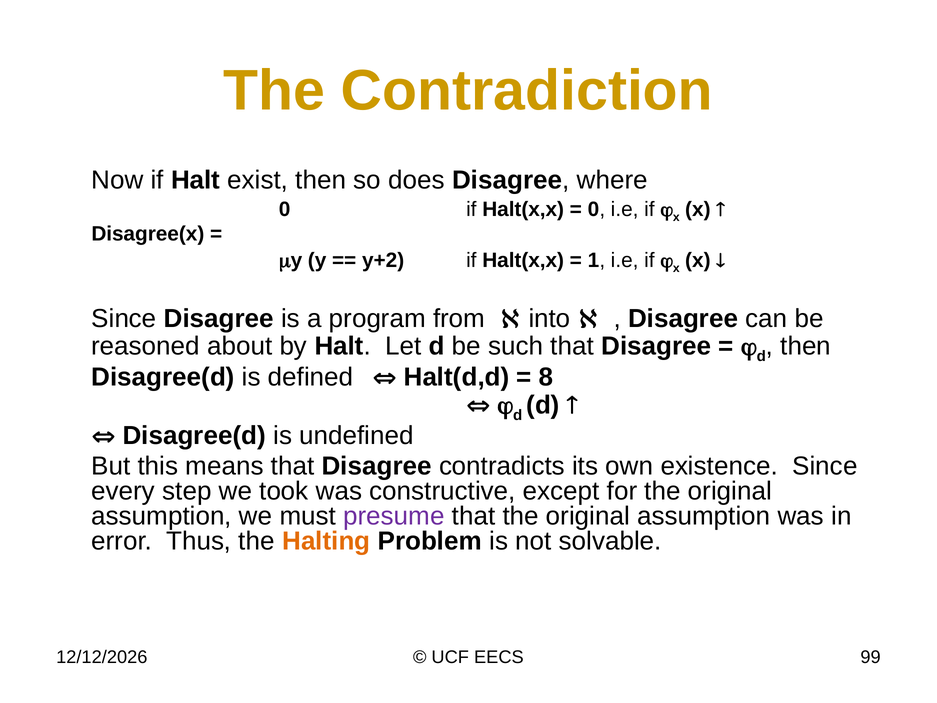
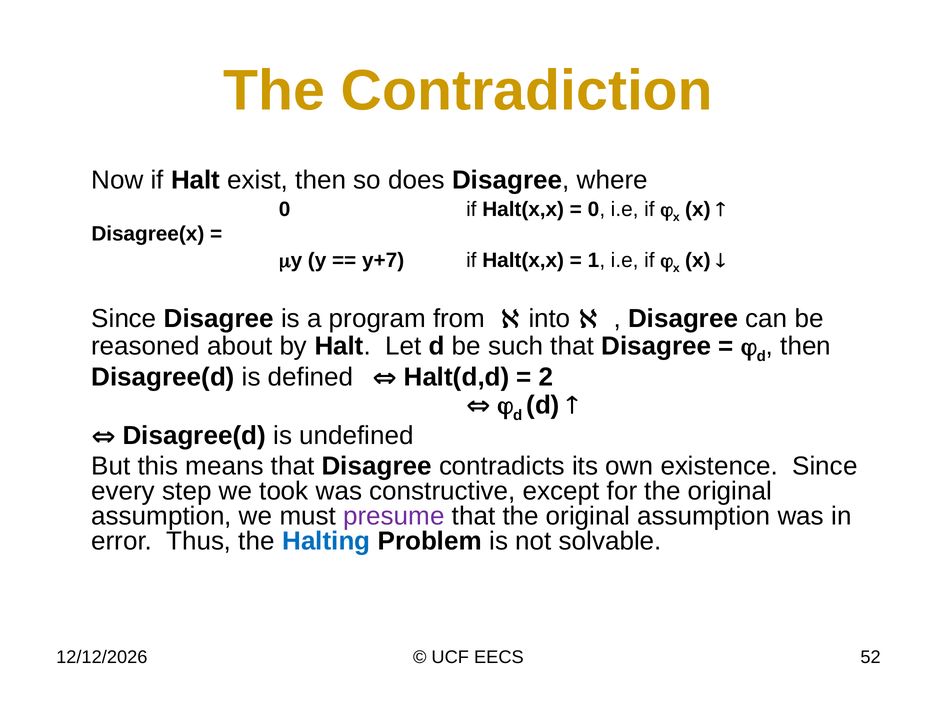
y+2: y+2 -> y+7 (383, 260)
8: 8 -> 2 (546, 377)
Halting colour: orange -> blue (326, 541)
99: 99 -> 52 (871, 657)
